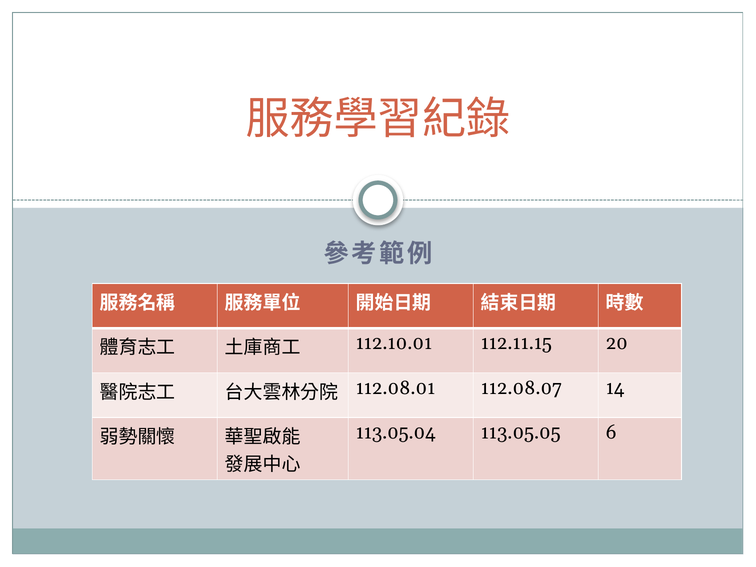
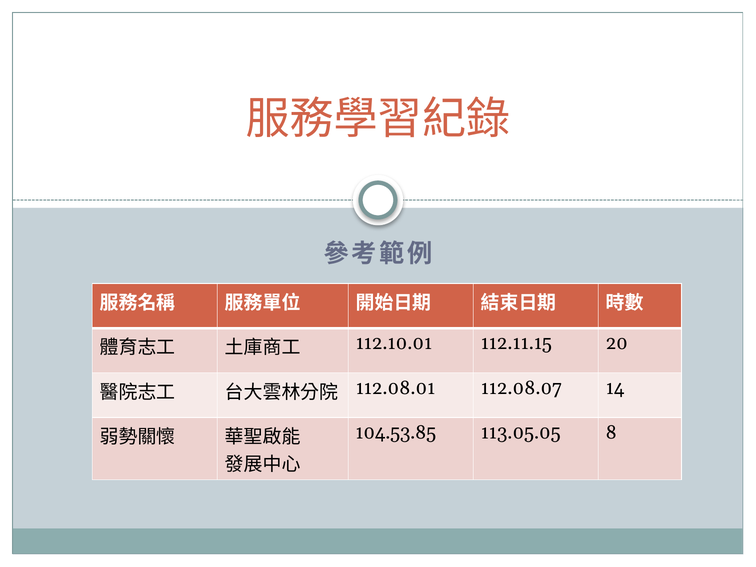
113.05.04: 113.05.04 -> 104.53.85 (396, 432)
6: 6 -> 8 (611, 432)
